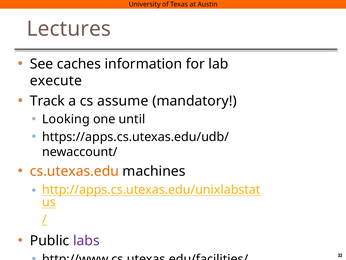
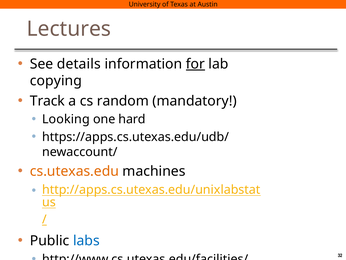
caches: caches -> details (79, 64)
for underline: none -> present (195, 64)
execute: execute -> copying (56, 81)
assume: assume -> random (123, 101)
until: until -> hard (132, 119)
labs colour: purple -> blue (86, 240)
